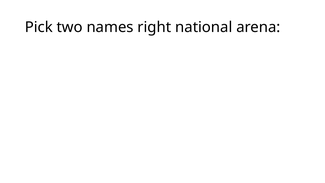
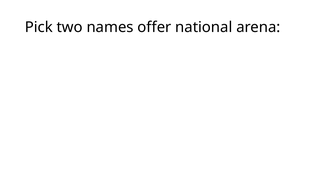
right: right -> offer (154, 27)
